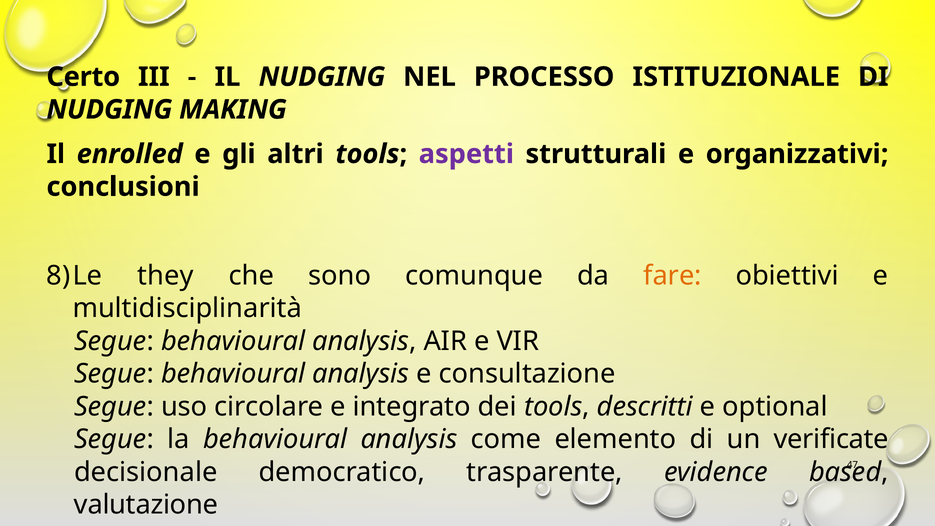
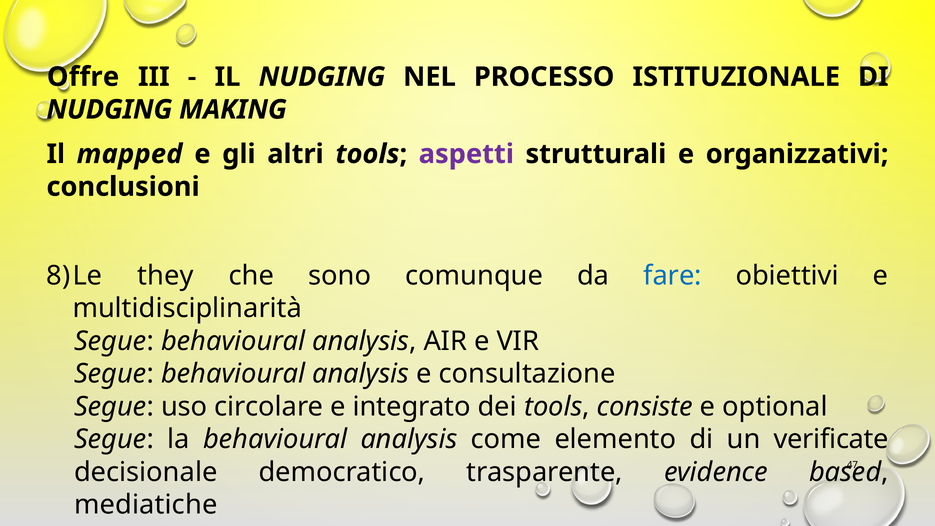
Certo: Certo -> Offre (83, 77)
enrolled: enrolled -> mapped (130, 154)
fare colour: orange -> blue (673, 276)
descritti: descritti -> consiste (645, 407)
valutazione: valutazione -> mediatiche (146, 505)
